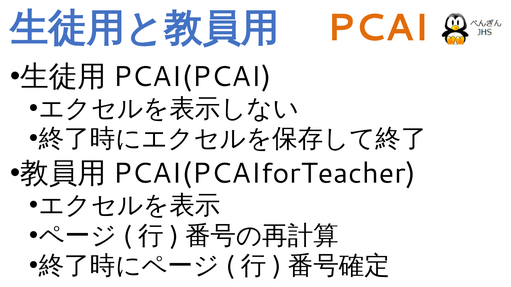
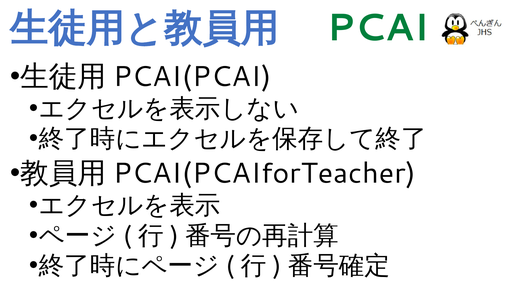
PCAI colour: orange -> green (378, 28)
